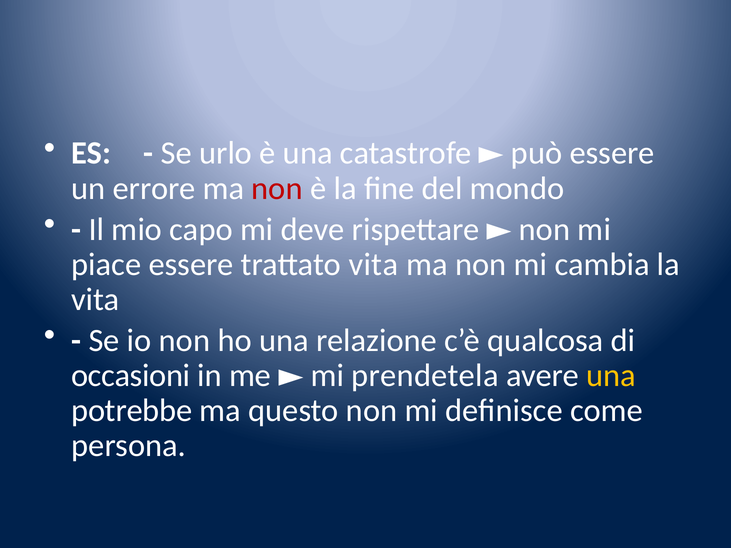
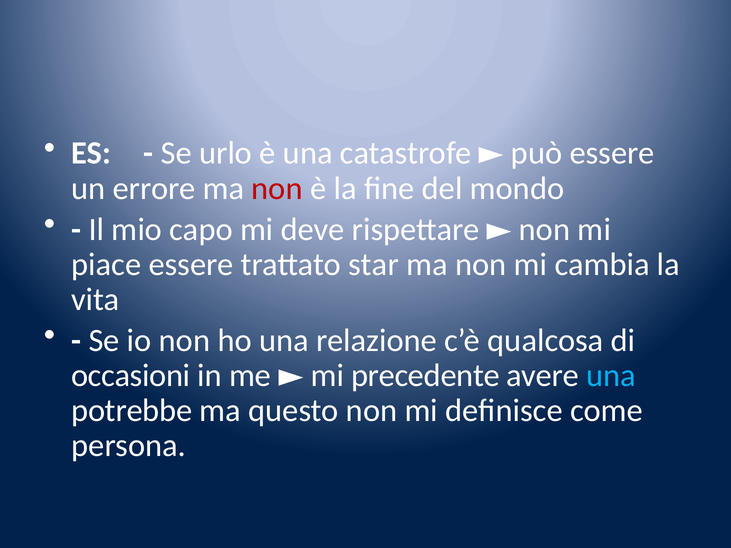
trattato vita: vita -> star (373, 265)
prendetela: prendetela -> precedente (425, 376)
una colour: yellow -> light blue (611, 376)
